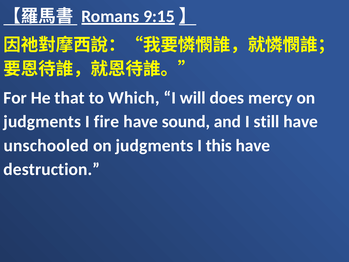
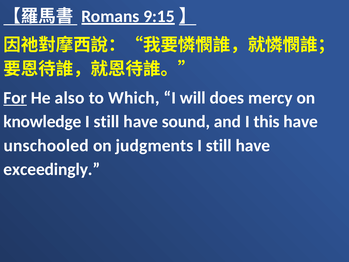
For underline: none -> present (15, 98)
that: that -> also (70, 98)
judgments: judgments -> knowledge (42, 122)
fire: fire -> still (107, 122)
still: still -> this (267, 122)
this: this -> still (219, 145)
destruction: destruction -> exceedingly (52, 169)
